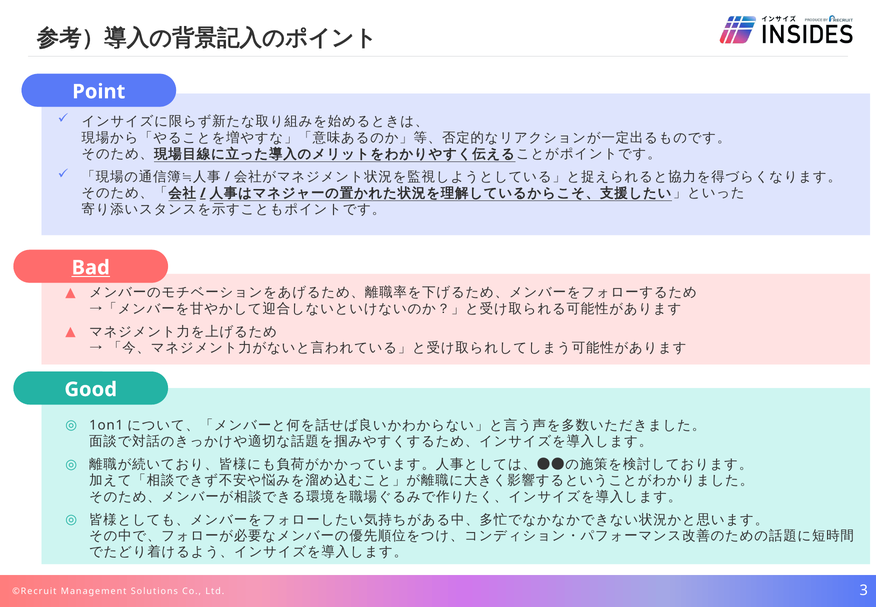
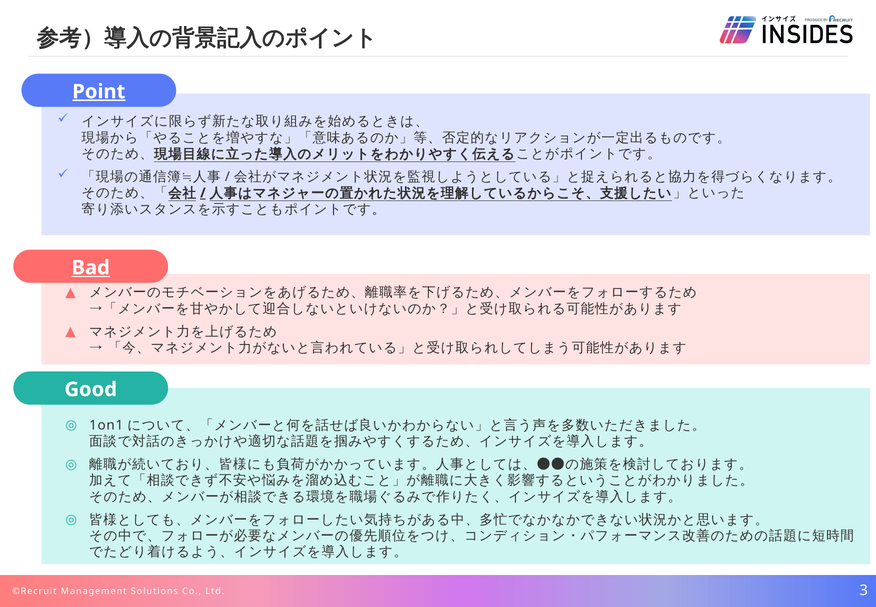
Point underline: none -> present (99, 92)
